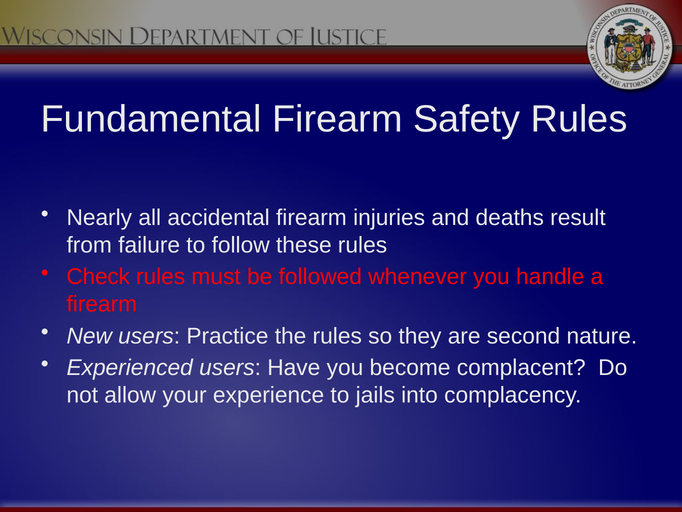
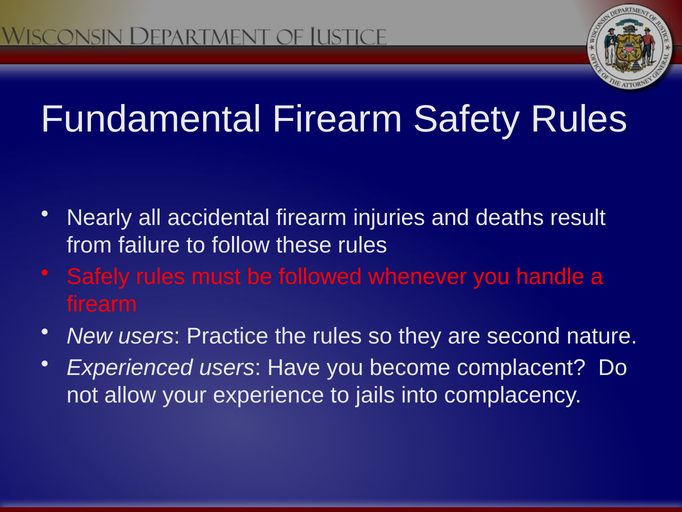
Check: Check -> Safely (98, 277)
